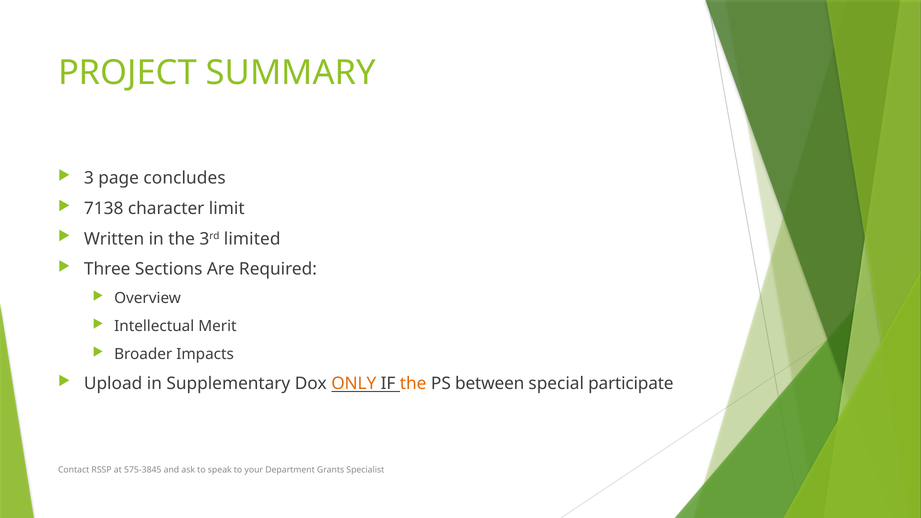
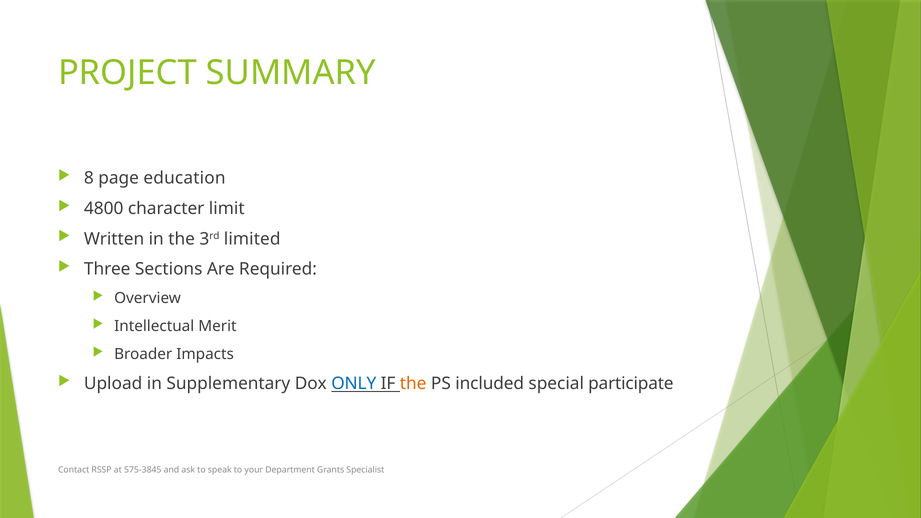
3: 3 -> 8 (89, 178)
concludes: concludes -> education (185, 178)
7138: 7138 -> 4800 (104, 209)
ONLY colour: orange -> blue (354, 384)
between: between -> included (490, 384)
